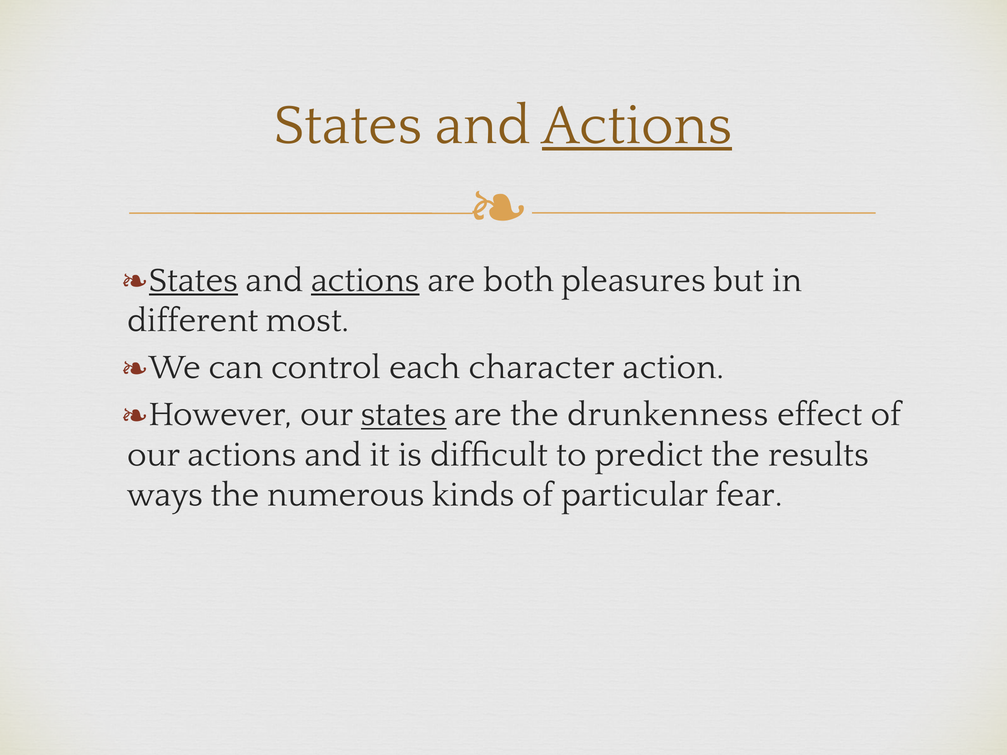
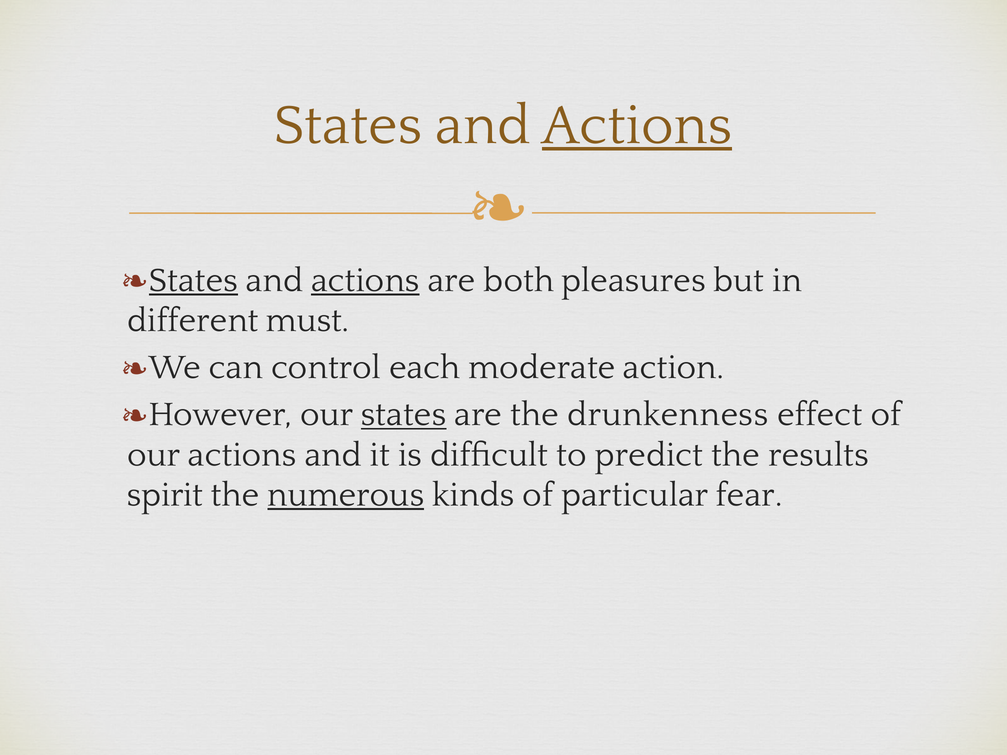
most: most -> must (308, 320)
character: character -> moderate (542, 367)
ways: ways -> spirit (165, 495)
numerous underline: none -> present (346, 495)
